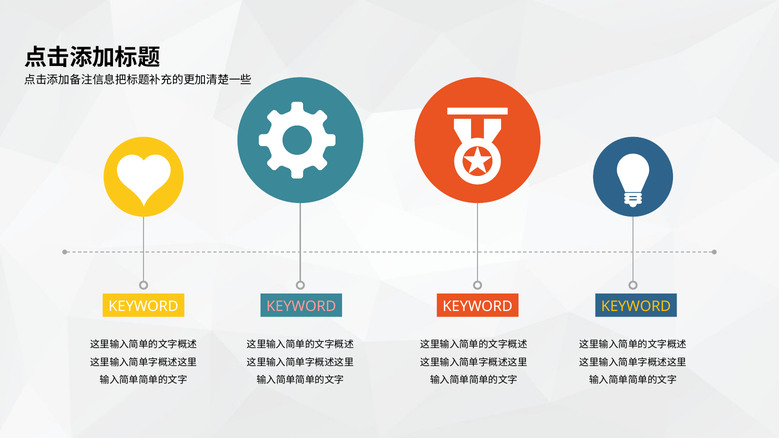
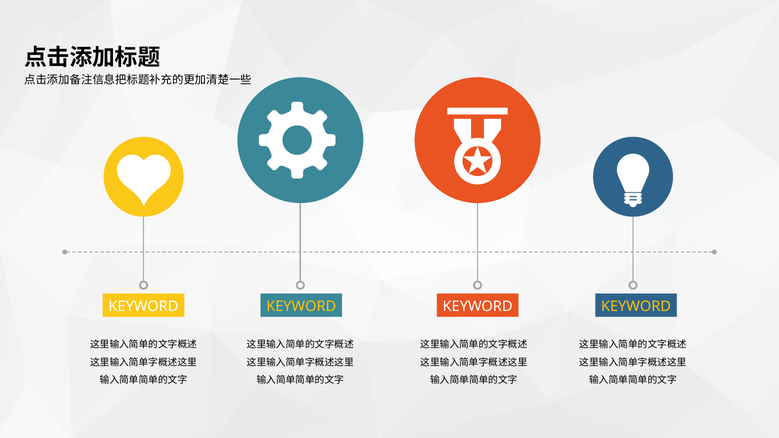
KEYWORD colour: pink -> yellow (301, 306)
